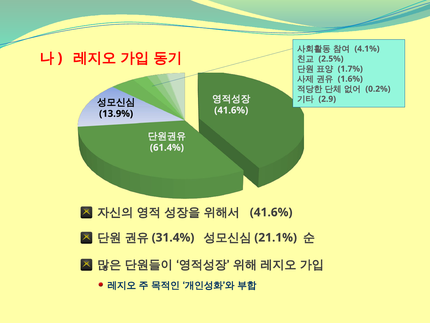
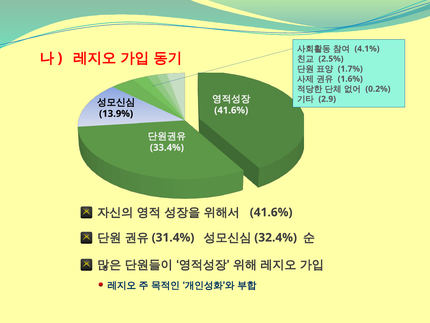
61.4%: 61.4% -> 33.4% (167, 147)
21.1%: 21.1% -> 32.4% (276, 237)
